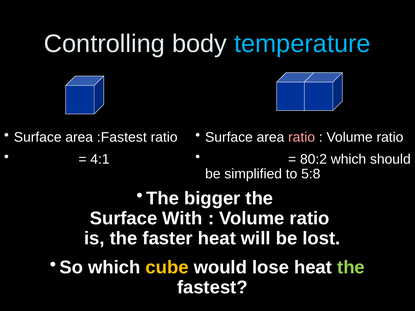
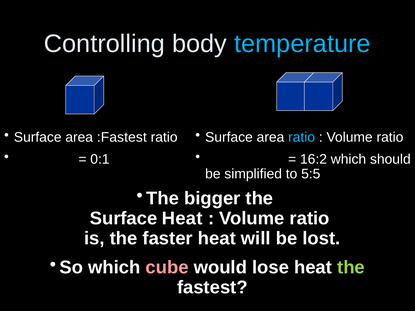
ratio colour: pink -> light blue (302, 137)
4:1: 4:1 -> 0:1 (100, 159)
80:2: 80:2 -> 16:2 (314, 159)
5:8: 5:8 -> 5:5 (311, 174)
Surface With: With -> Heat (182, 219)
cube colour: yellow -> pink (167, 268)
